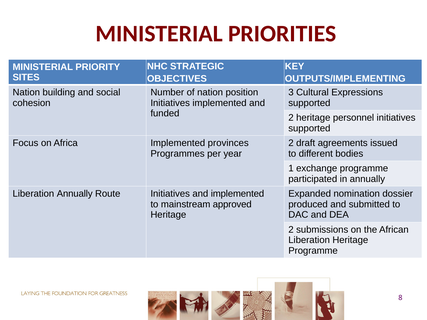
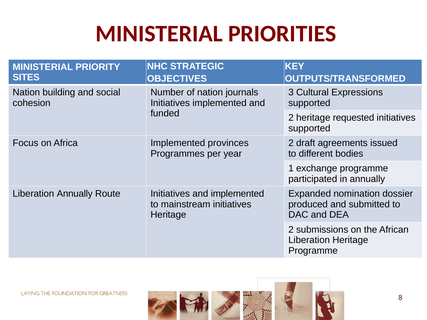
OUTPUTS/IMPLEMENTING: OUTPUTS/IMPLEMENTING -> OUTPUTS/TRANSFORMED (345, 79)
position: position -> journals (242, 92)
personnel: personnel -> requested (354, 118)
mainstream approved: approved -> initiatives (232, 204)
